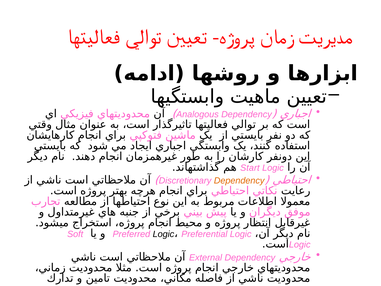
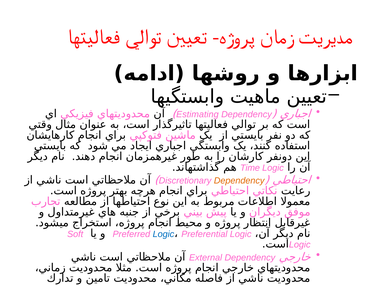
Analogous: Analogous -> Estimating (197, 114)
Start: Start -> Time (250, 168)
Logic colour: black -> blue (163, 234)
